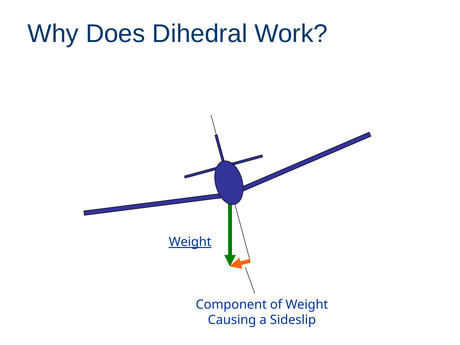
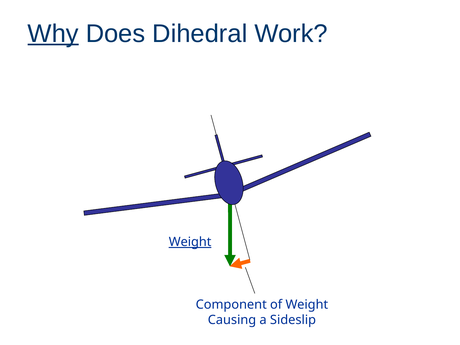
Why underline: none -> present (53, 34)
